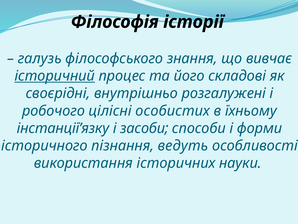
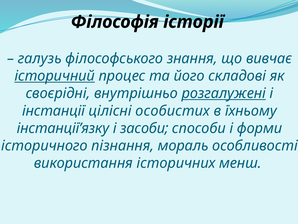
розгалужені underline: none -> present (224, 93)
робочого: робочого -> інстанції (54, 111)
ведуть: ведуть -> мораль (183, 145)
науки: науки -> менш (240, 163)
